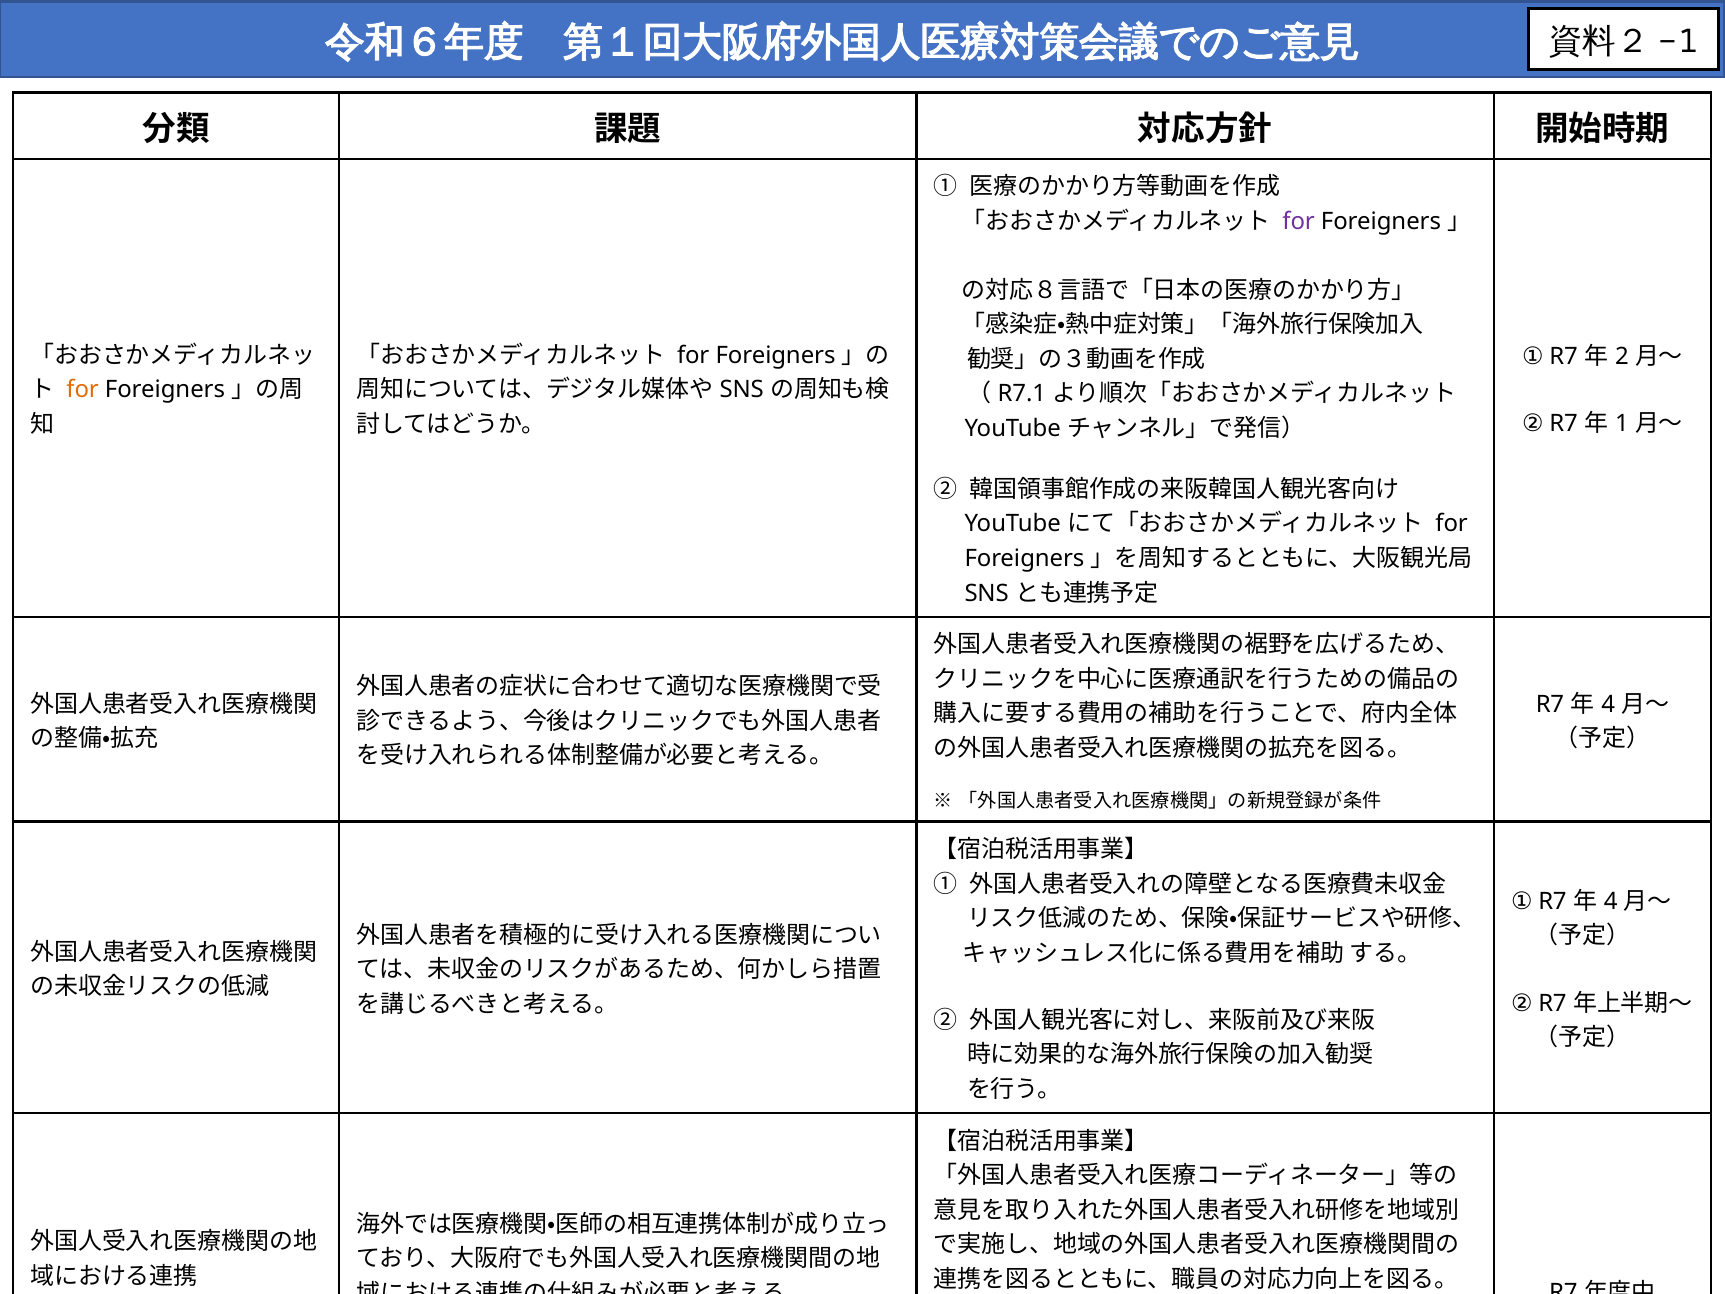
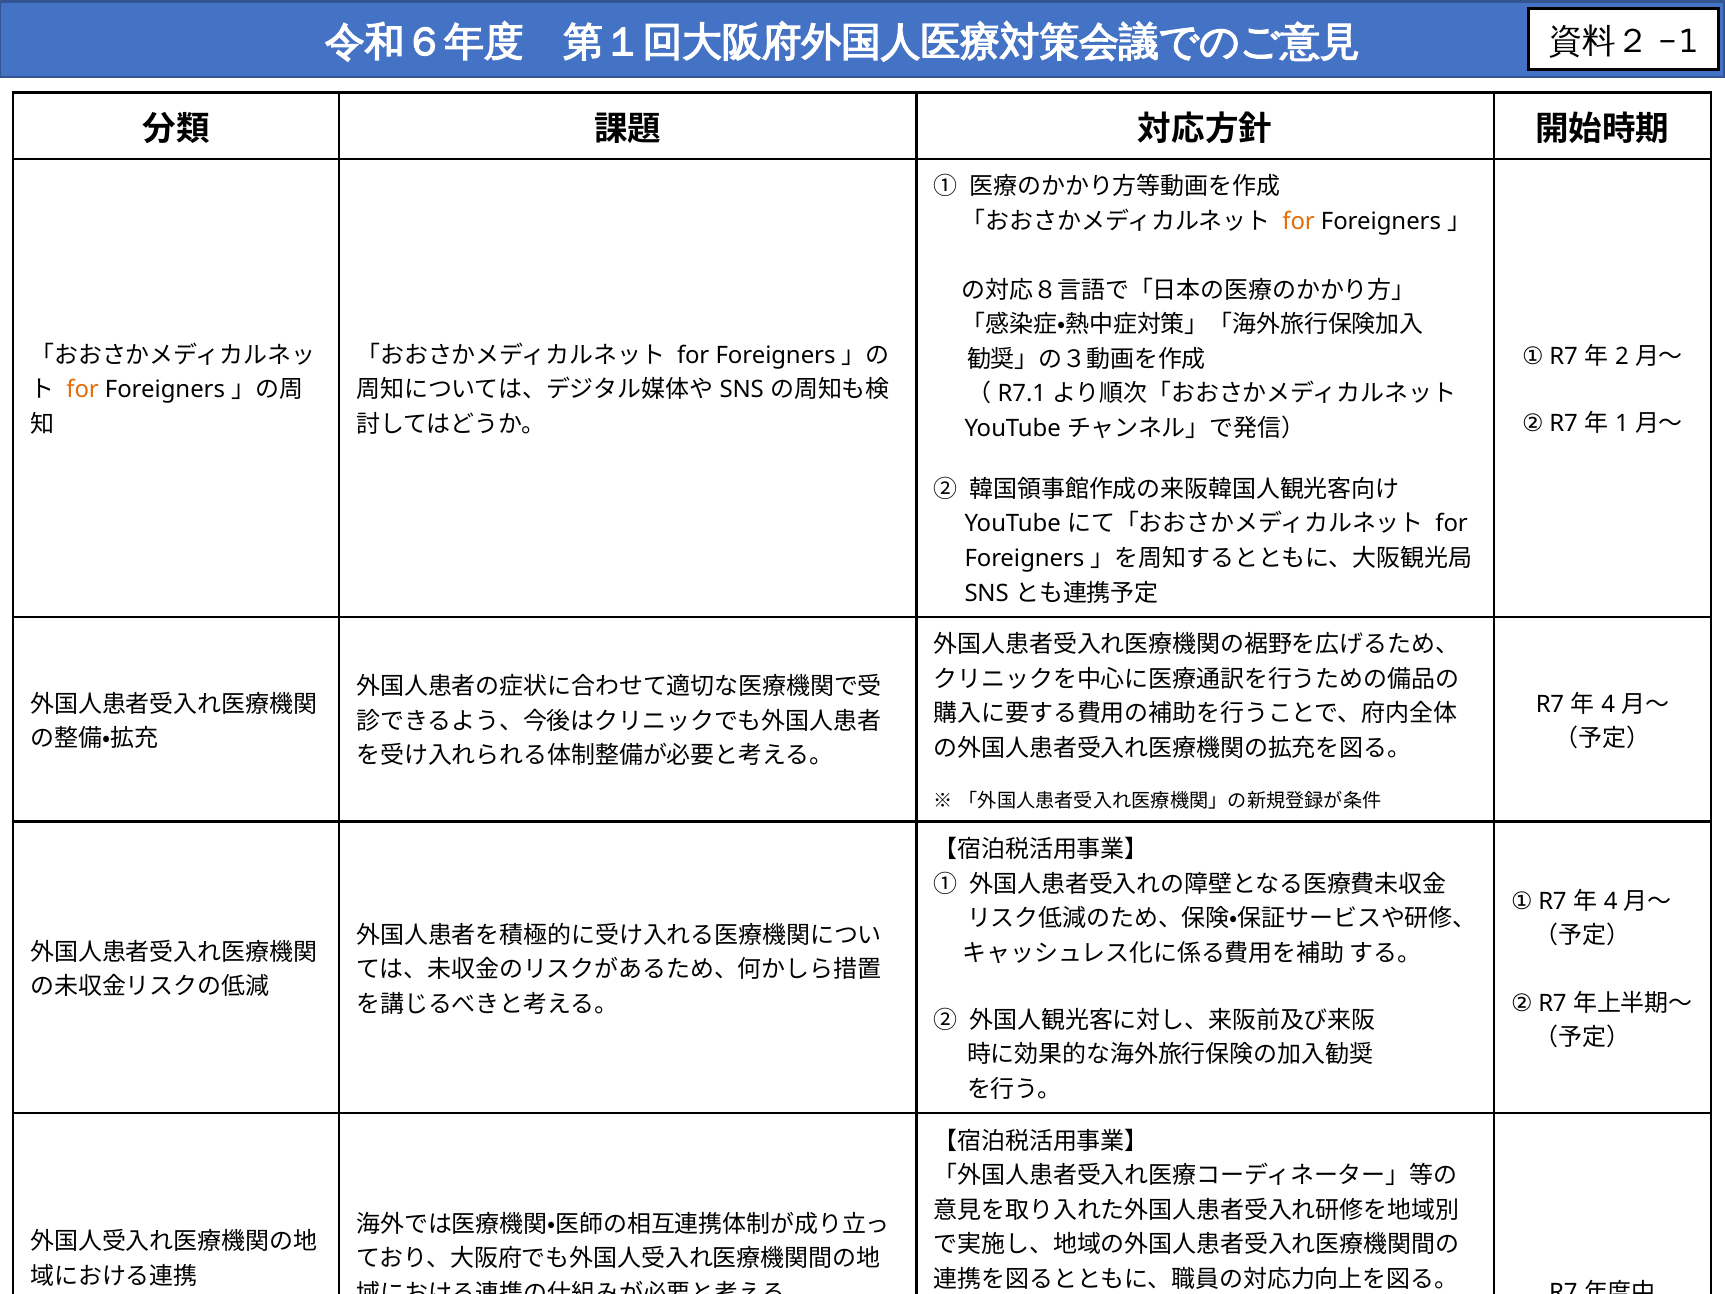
for colour: purple -> orange (1299, 221)
